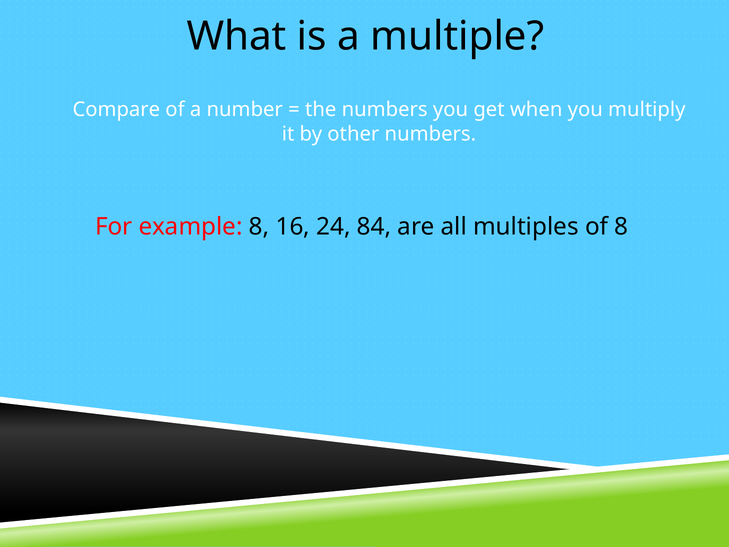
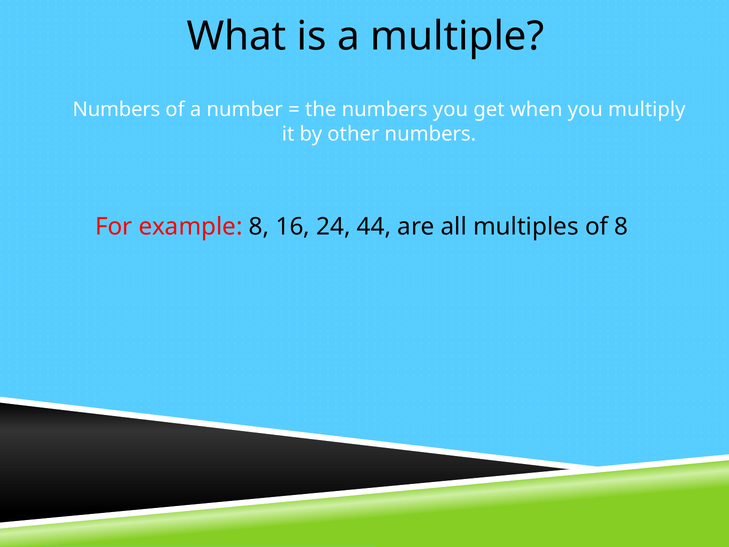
Compare: Compare -> Numbers (116, 109)
84: 84 -> 44 (374, 226)
